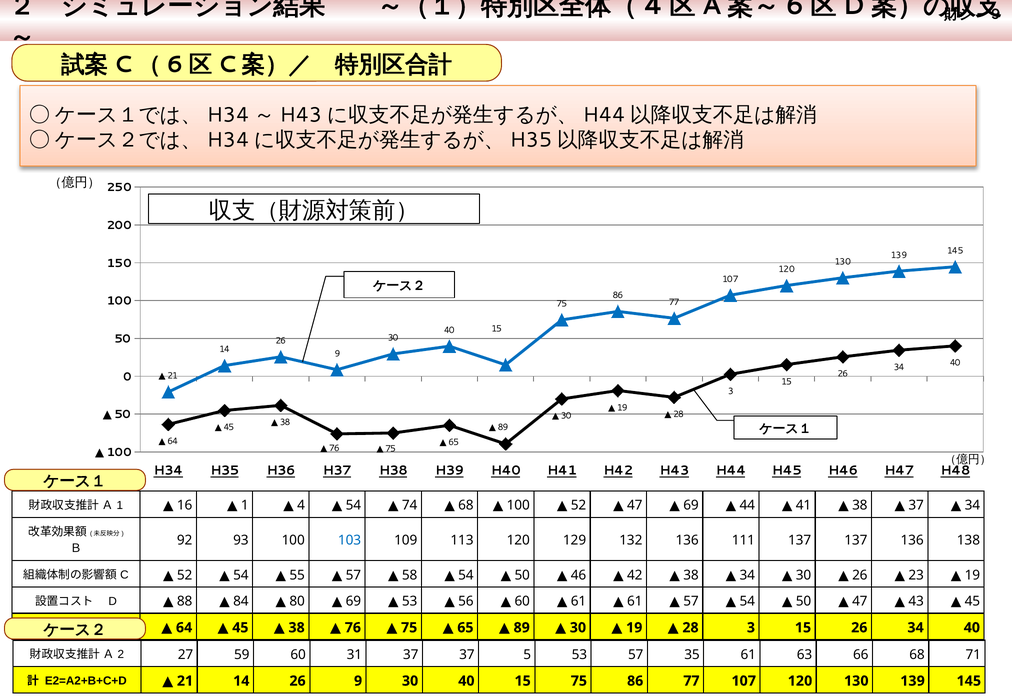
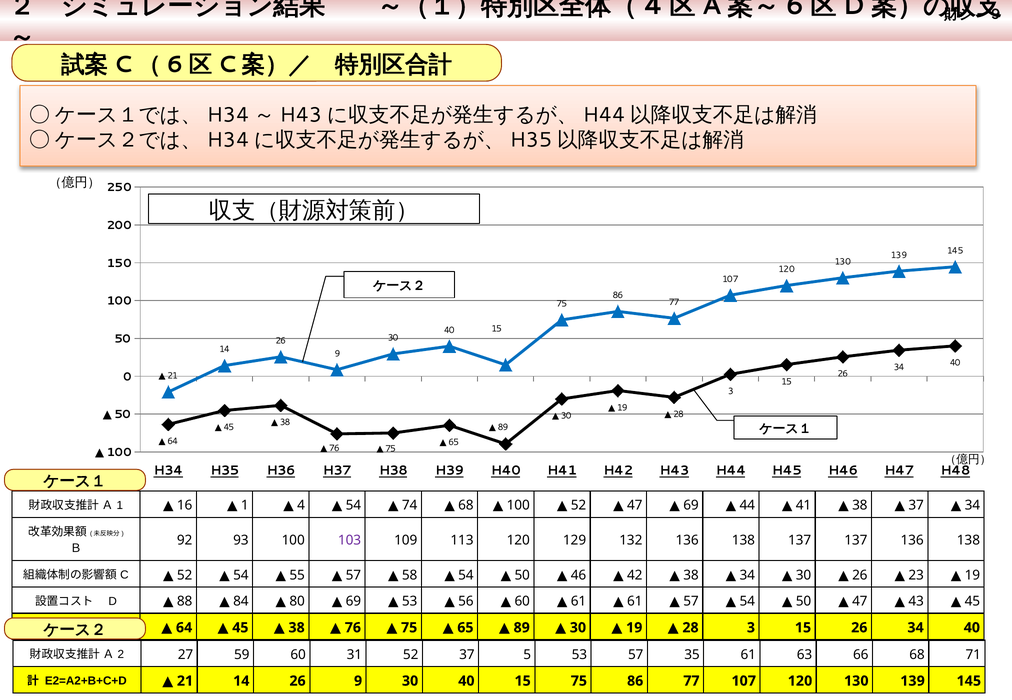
103 colour: blue -> purple (350, 541)
132 136 111: 111 -> 138 (743, 541)
31 37: 37 -> 52 (411, 655)
